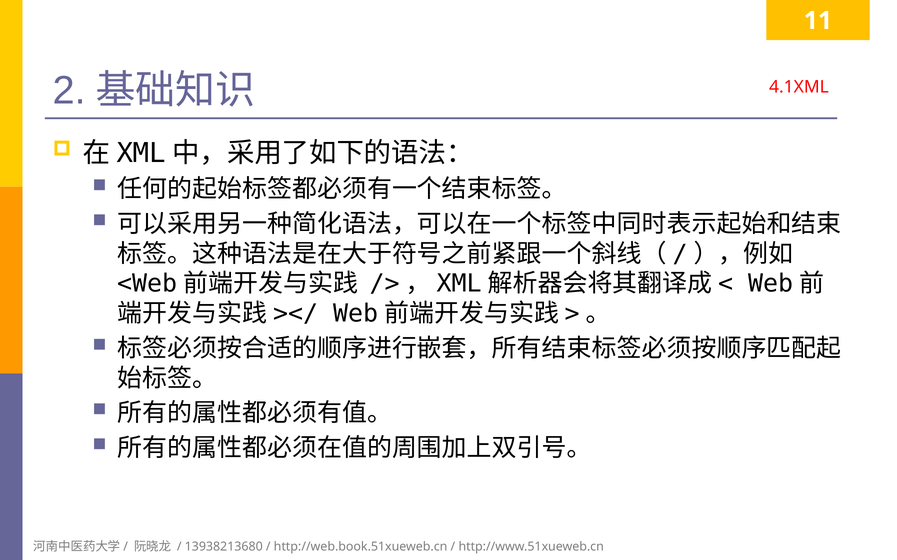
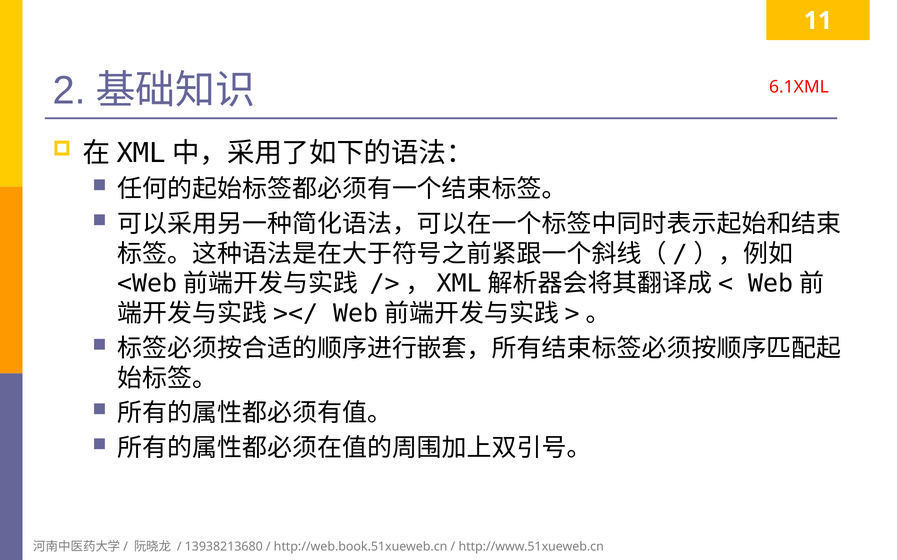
4.1XML: 4.1XML -> 6.1XML (799, 87)
